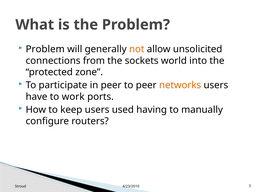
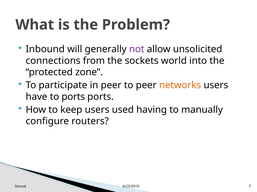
Problem: Problem -> Inbound (45, 49)
not colour: orange -> purple (137, 49)
to work: work -> ports (73, 97)
